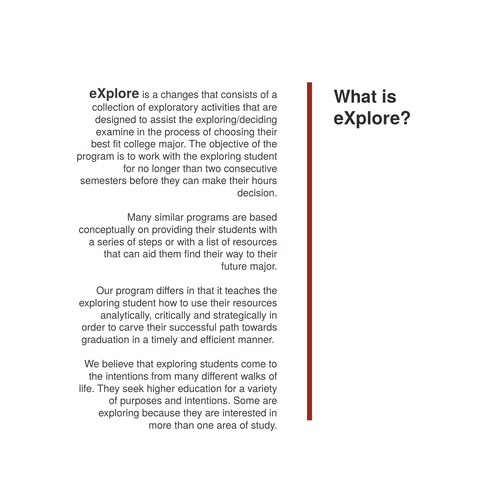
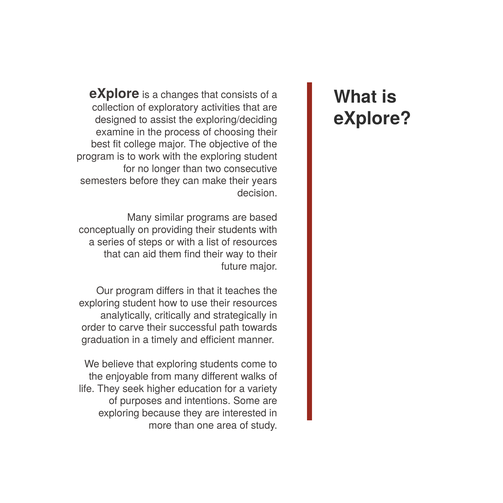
hours: hours -> years (264, 181)
the intentions: intentions -> enjoyable (127, 376)
